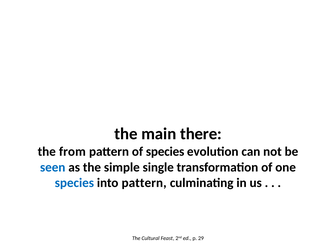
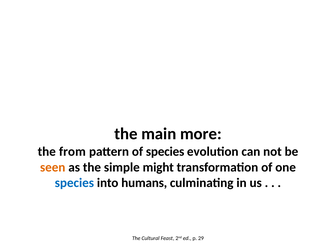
there: there -> more (201, 134)
seen colour: blue -> orange (53, 167)
single: single -> might (158, 167)
into pattern: pattern -> humans (144, 183)
